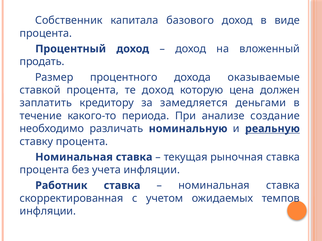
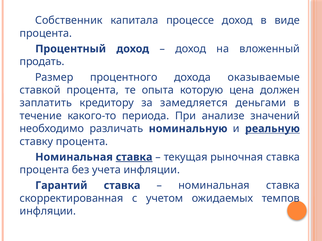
базового: базового -> процессе (190, 20)
те доход: доход -> опыта (158, 90)
создание: создание -> значений (275, 116)
ставка underline: none -> present (134, 157)
Работник: Работник -> Гарантий (61, 186)
